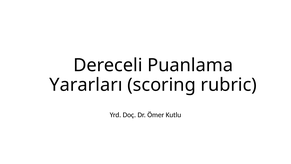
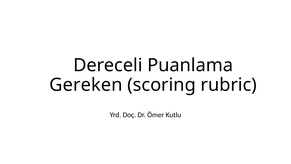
Yararları: Yararları -> Gereken (86, 85)
